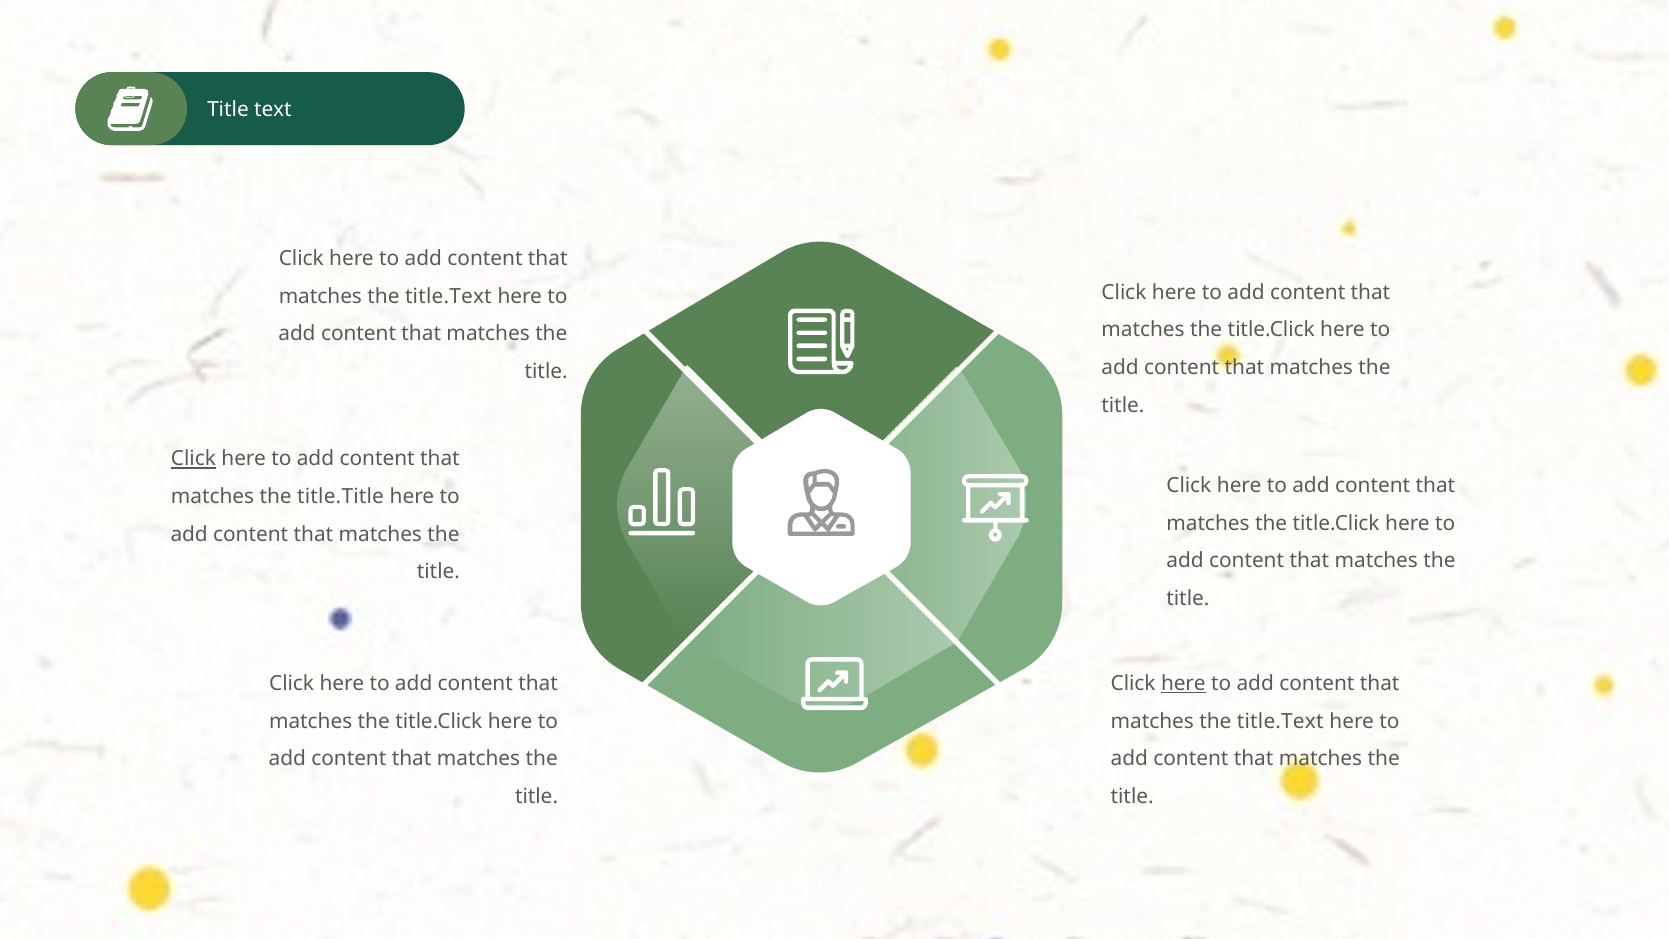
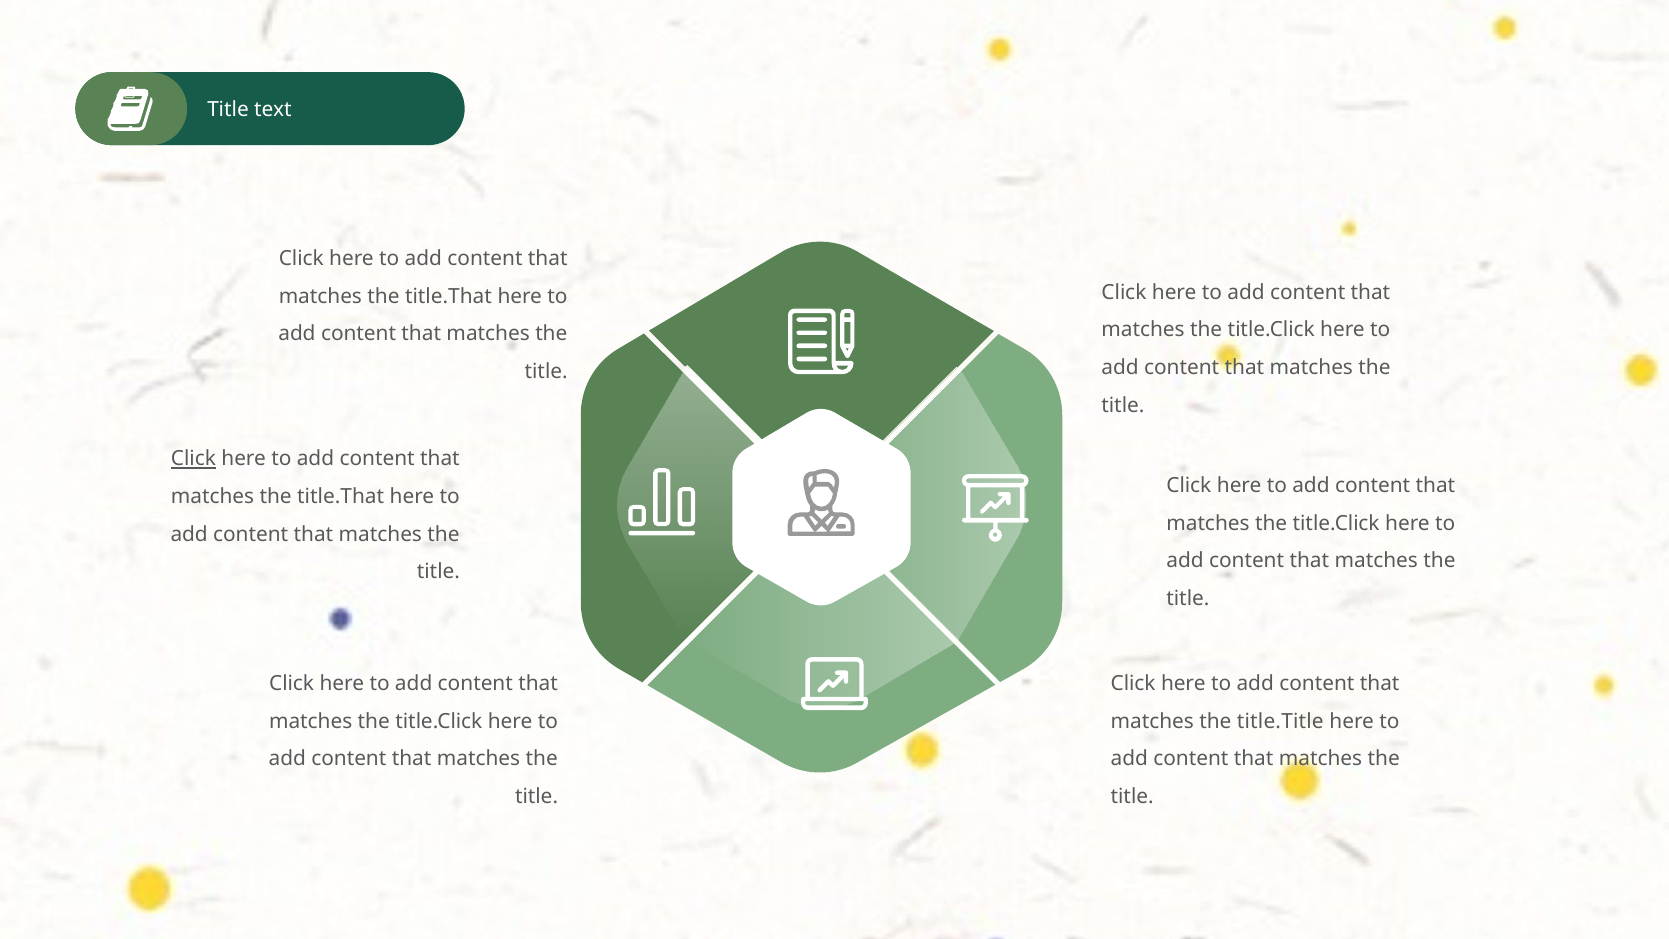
title.Text: title.Text -> title.That (448, 296)
title.Title: title.Title -> title.That (341, 497)
here underline: present -> none (1183, 683)
title.Text: title.Text -> title.Title (1280, 721)
